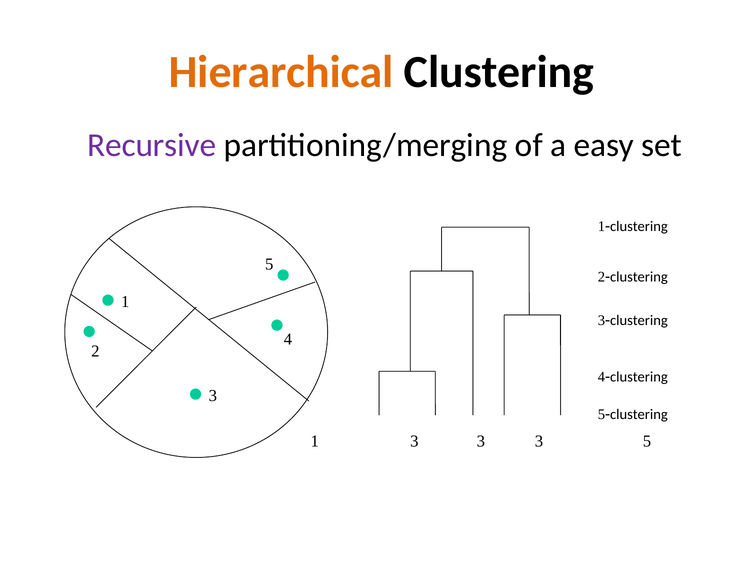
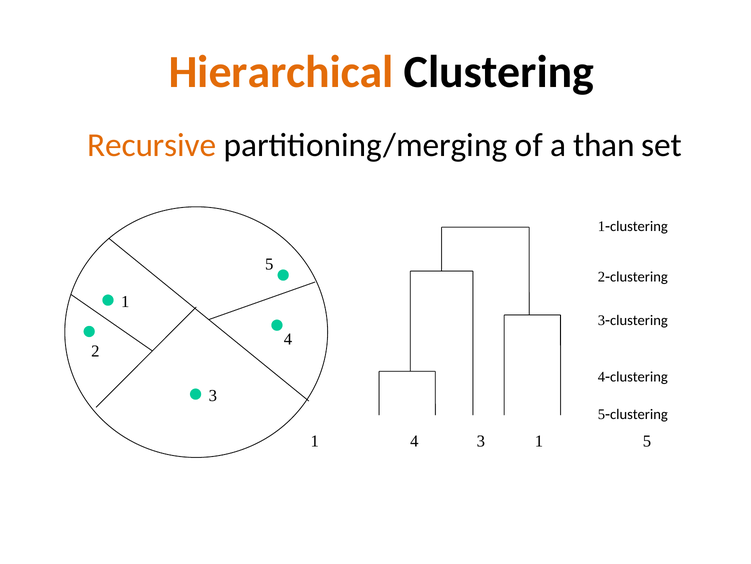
Recursive colour: purple -> orange (152, 145)
easy: easy -> than (604, 145)
1 3: 3 -> 4 (414, 440)
3: 3 -> 1 (539, 440)
